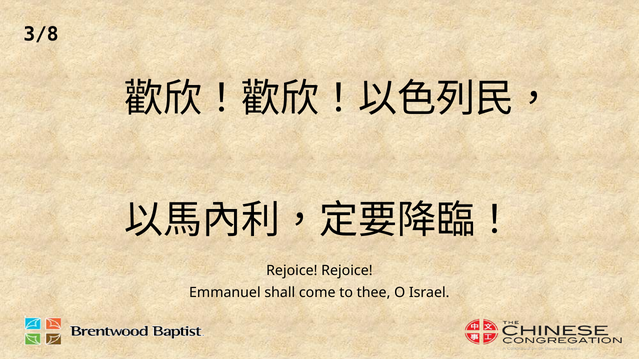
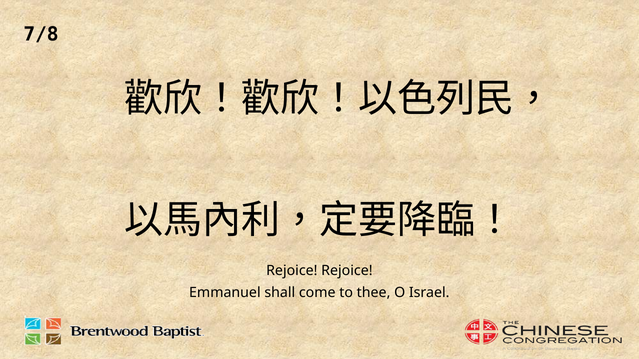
3/8: 3/8 -> 7/8 (41, 35)
